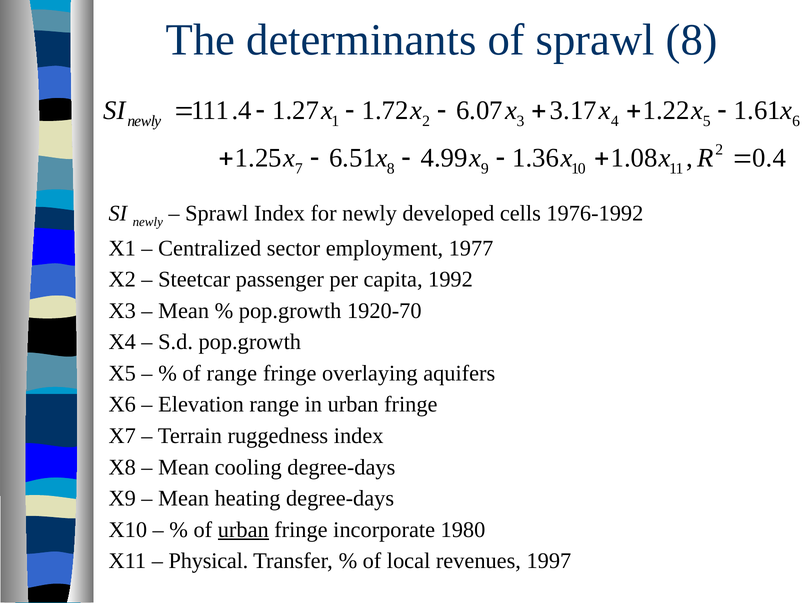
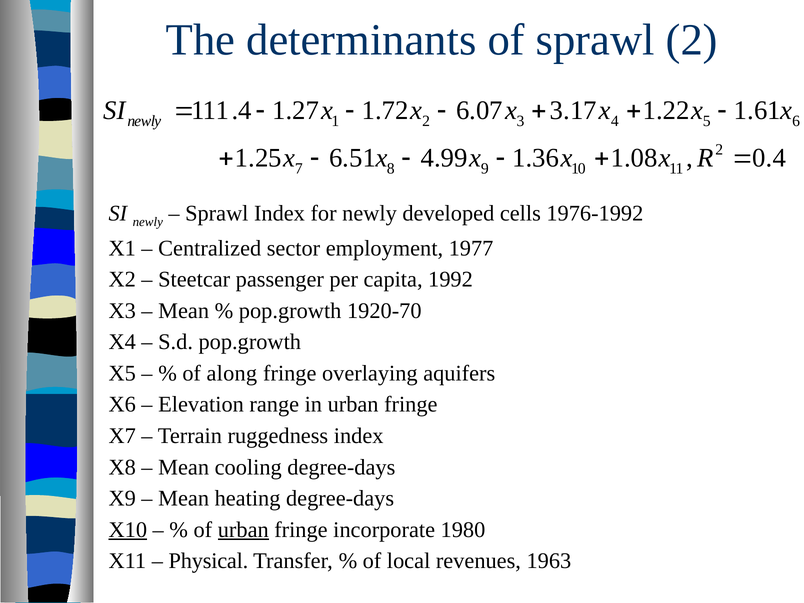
sprawl 8: 8 -> 2 (692, 40)
of range: range -> along (232, 373)
X10 underline: none -> present (128, 530)
1997: 1997 -> 1963 (549, 561)
